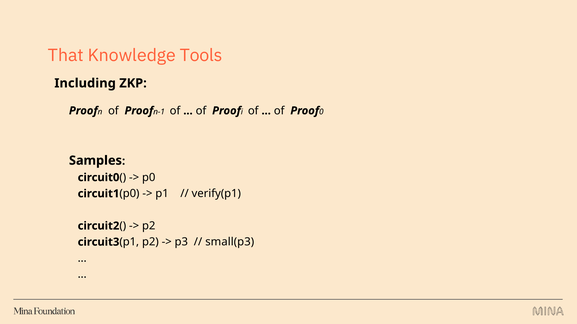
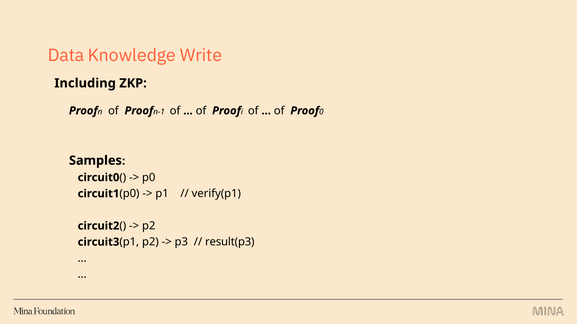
That: That -> Data (66, 56)
Tools: Tools -> Write (201, 56)
small(p3: small(p3 -> result(p3 (230, 242)
